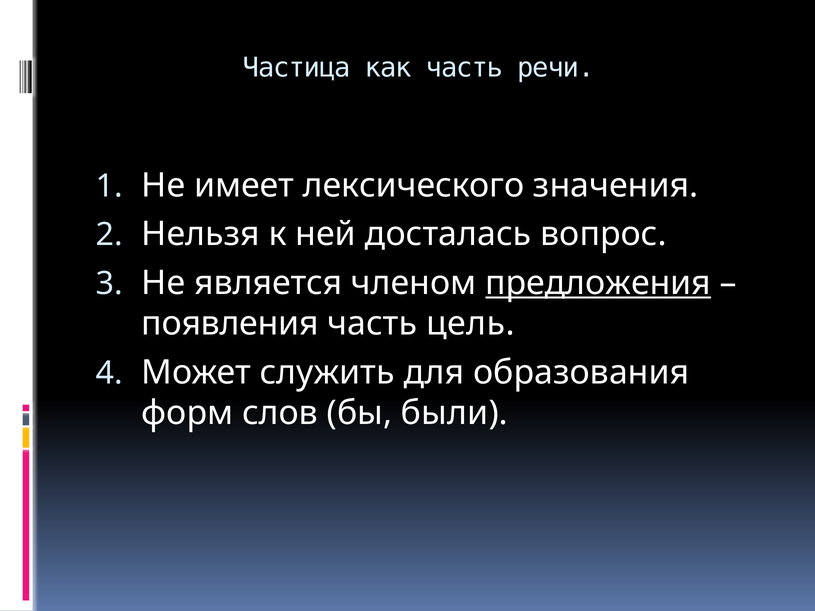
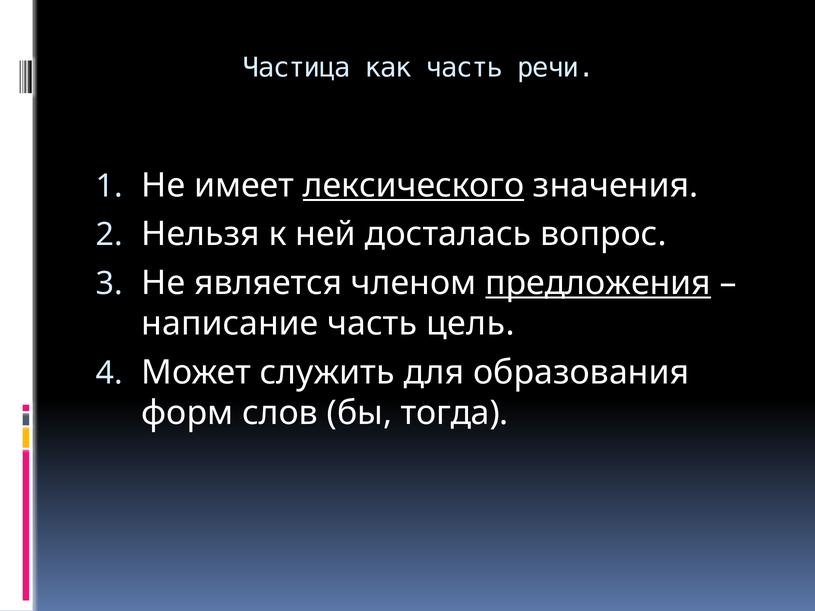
лексического underline: none -> present (414, 186)
появления: появления -> написание (230, 324)
были: были -> тогда (455, 413)
